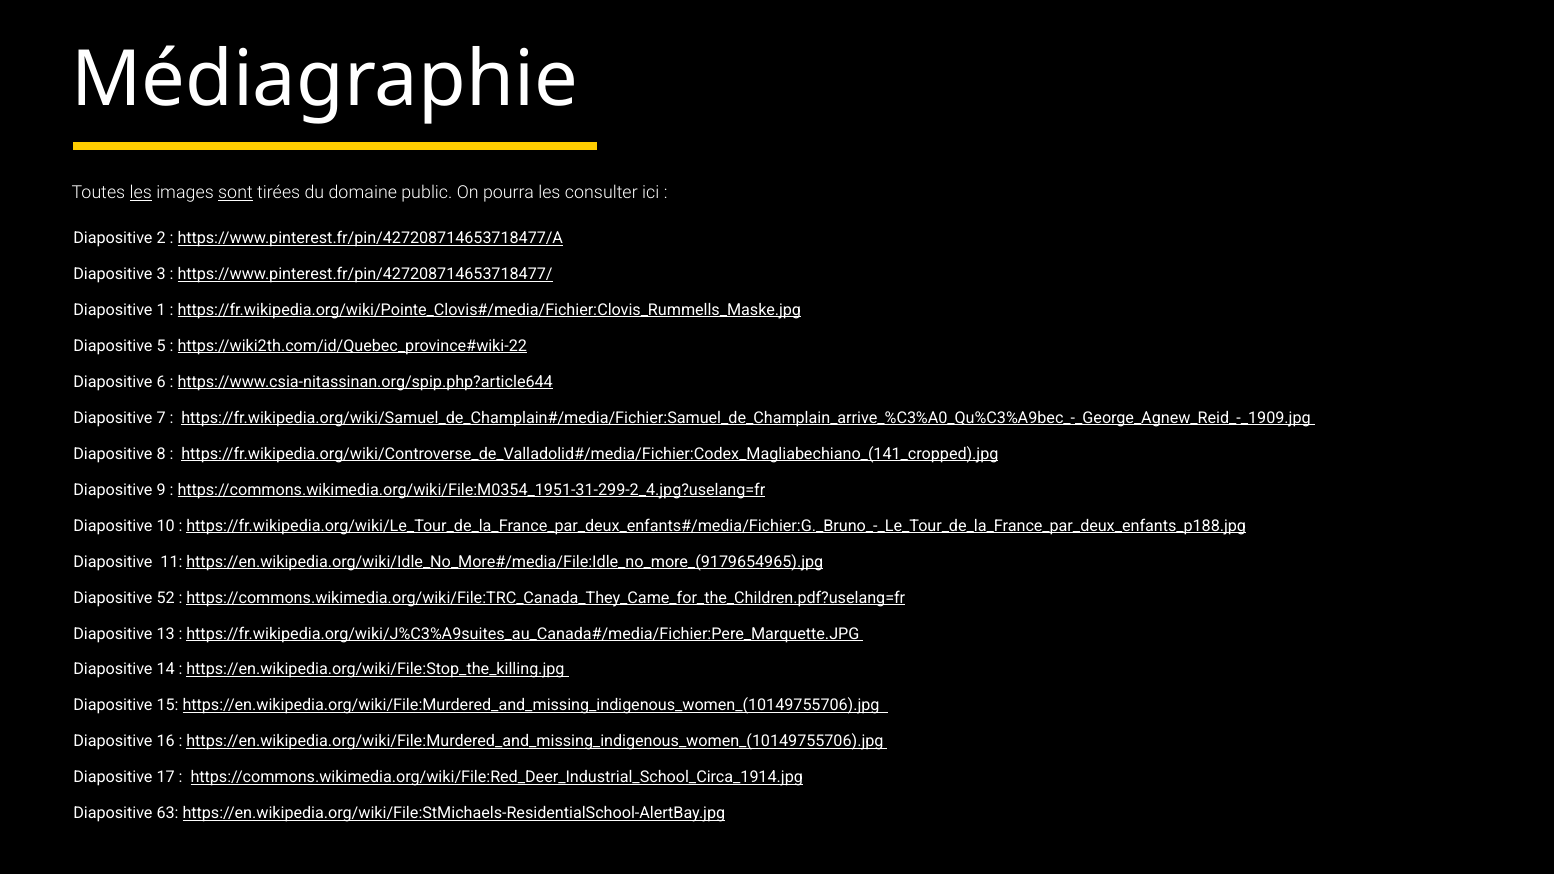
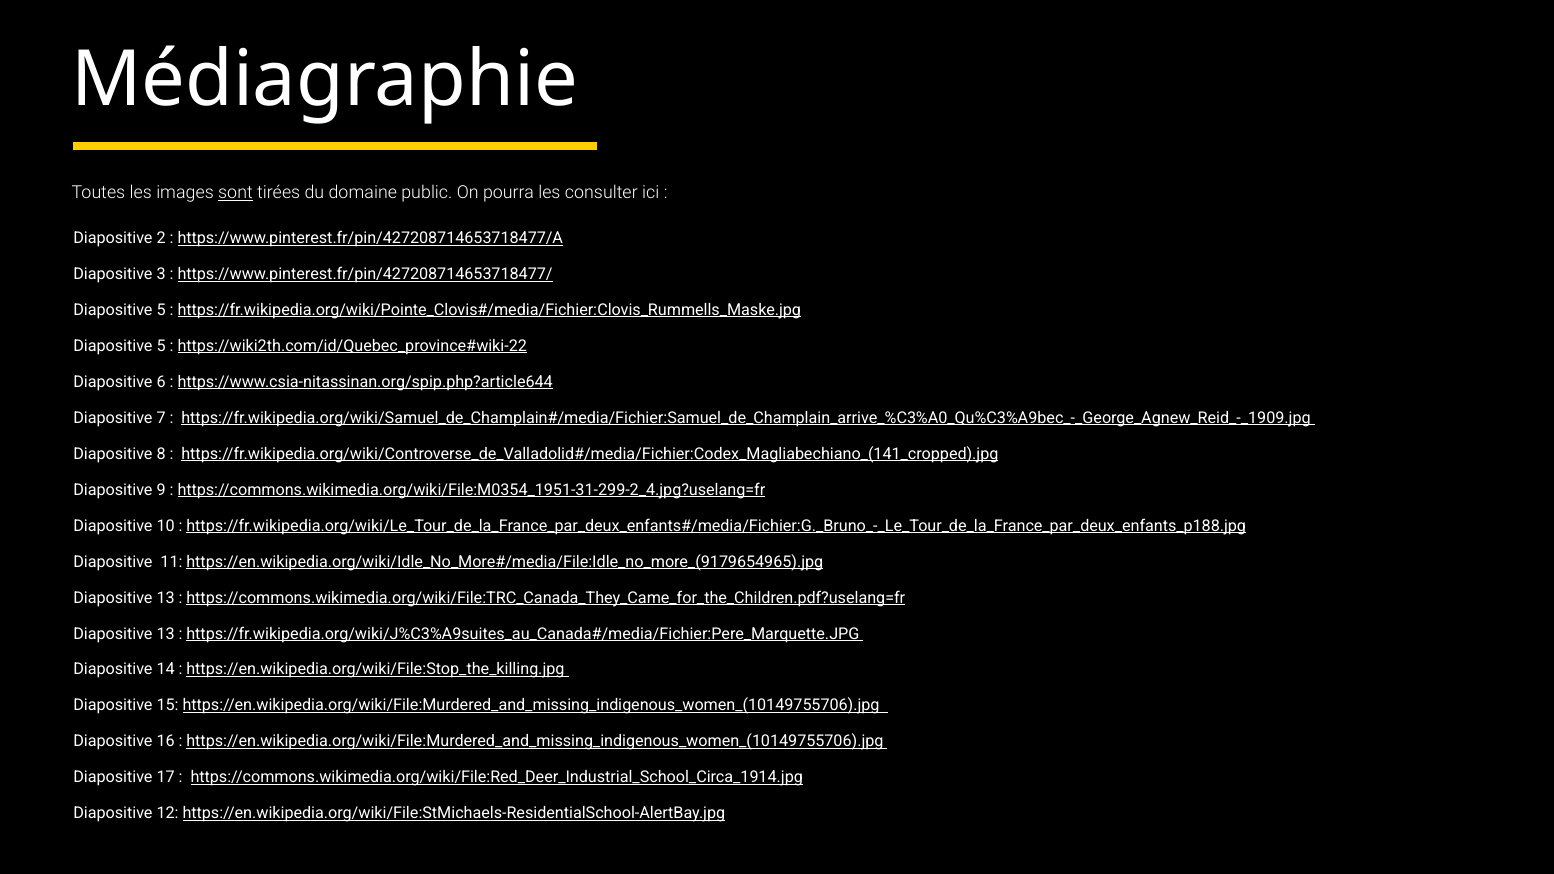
les underline: present -> none (141, 193)
1: 1 -> 5 (161, 310)
52: 52 -> 13 (166, 598)
63: 63 -> 12 (168, 814)
